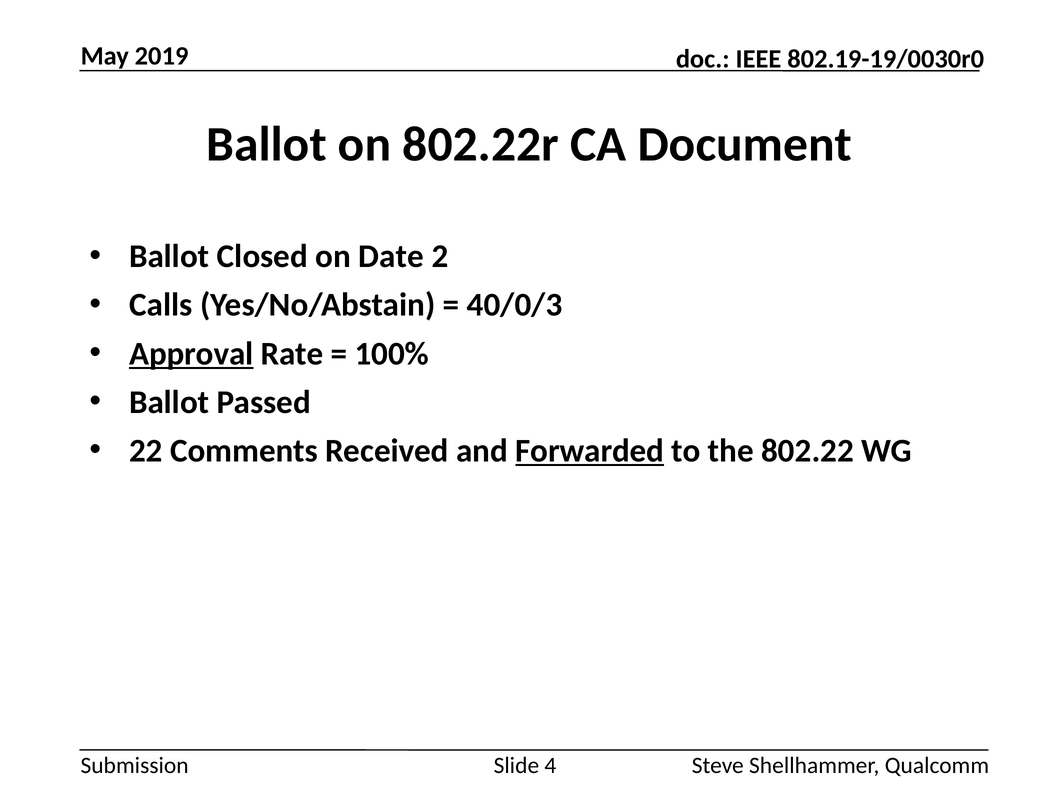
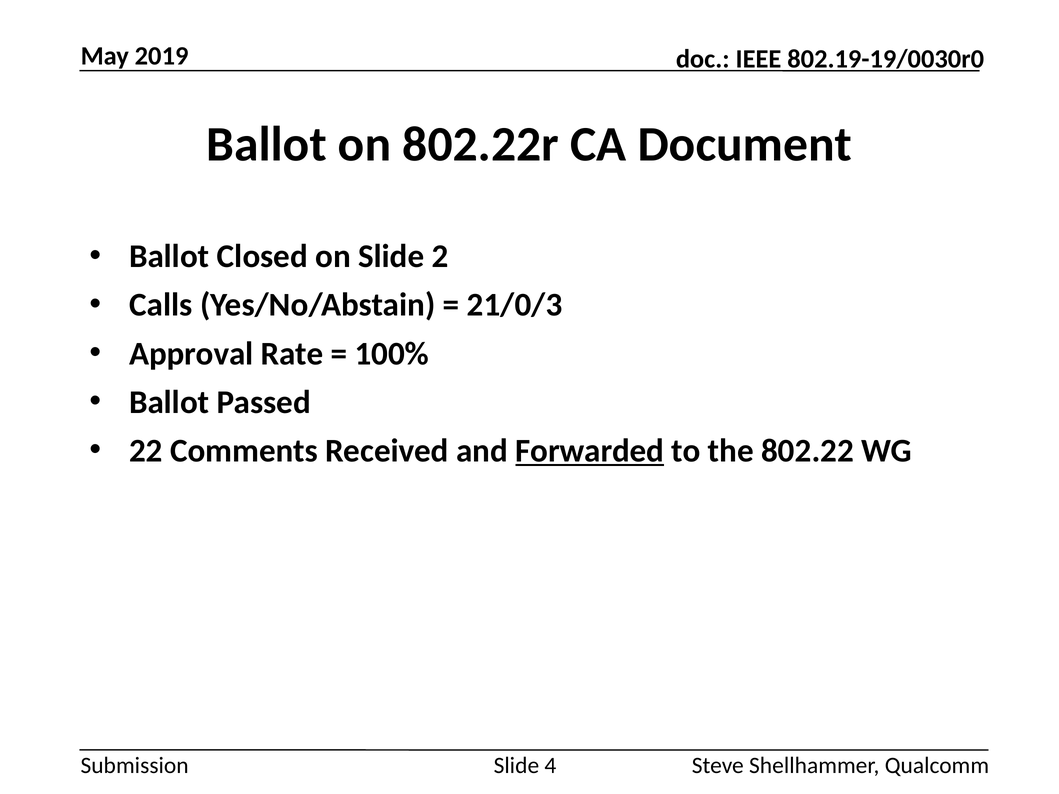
on Date: Date -> Slide (391, 257)
40/0/3: 40/0/3 -> 21/0/3 (515, 305)
Approval underline: present -> none (191, 354)
